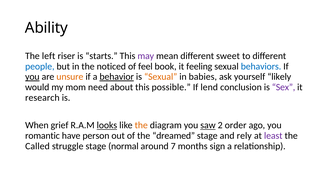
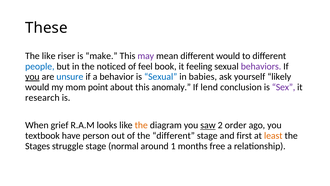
Ability: Ability -> These (46, 28)
The left: left -> like (49, 56)
starts: starts -> make (101, 56)
different sweet: sweet -> would (228, 56)
behaviors colour: blue -> purple (261, 66)
unsure colour: orange -> blue (70, 77)
behavior underline: present -> none (117, 77)
Sexual colour: orange -> blue (161, 77)
need: need -> point (98, 87)
possible: possible -> anomaly (171, 87)
looks underline: present -> none (107, 125)
romantic: romantic -> textbook (42, 135)
the dreamed: dreamed -> different (174, 135)
rely: rely -> first (244, 135)
least colour: purple -> orange (273, 135)
Called: Called -> Stages (38, 146)
7: 7 -> 1 (173, 146)
sign: sign -> free (217, 146)
